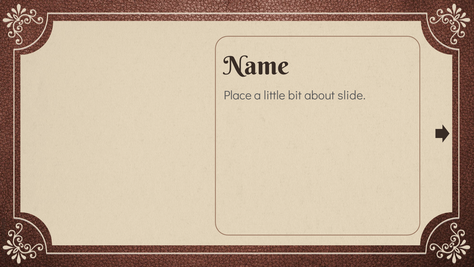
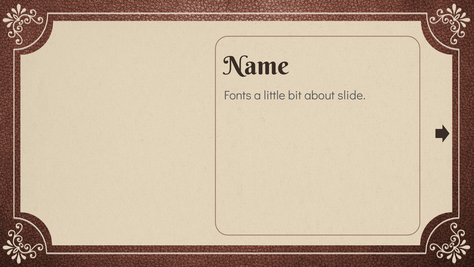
Place: Place -> Fonts (238, 95)
